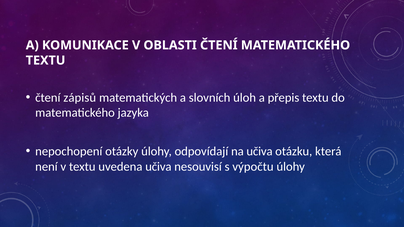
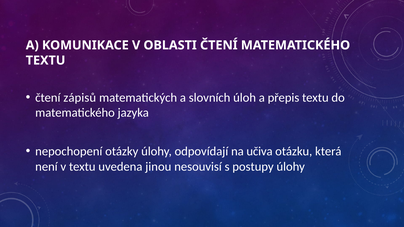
uvedena učiva: učiva -> jinou (158, 167)
výpočtu: výpočtu -> postupy (253, 167)
